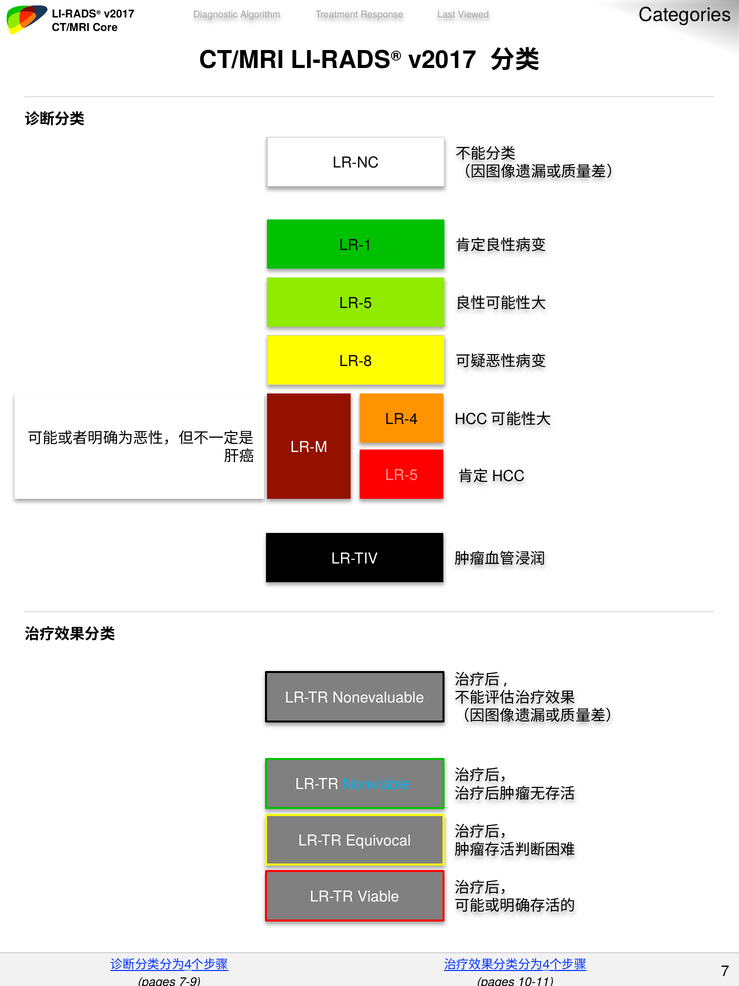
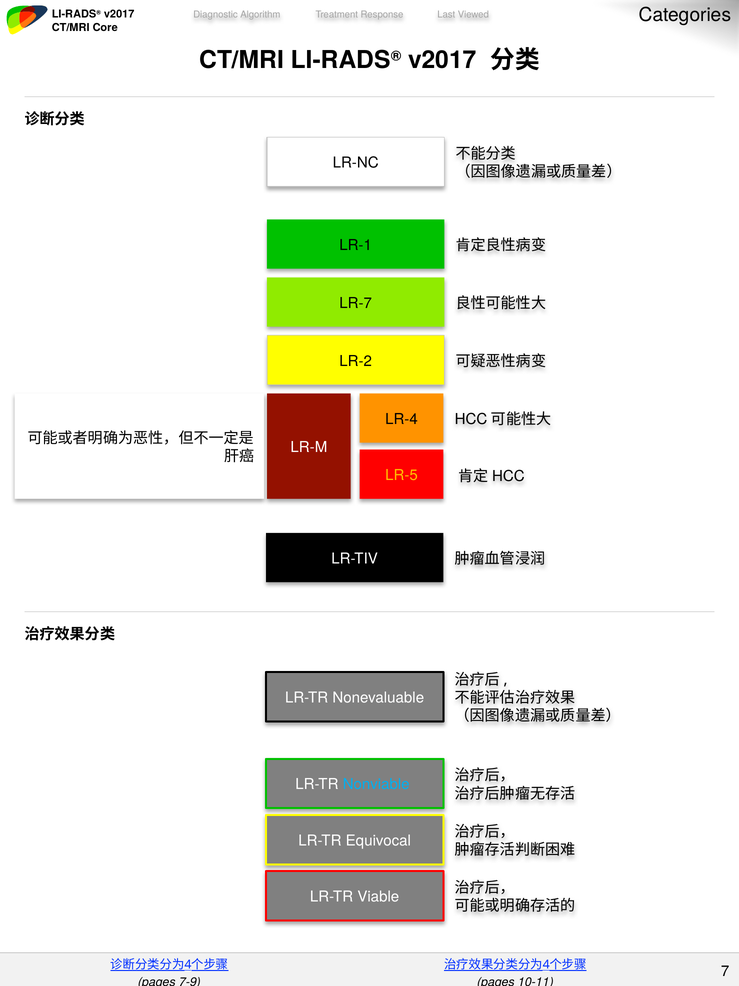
LR-5: LR-5 -> LR-7 (356, 303)
LR-8: LR-8 -> LR-2 (356, 361)
LR-5 colour: pink -> yellow (401, 475)
